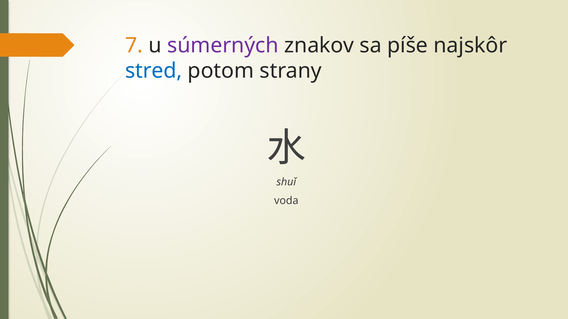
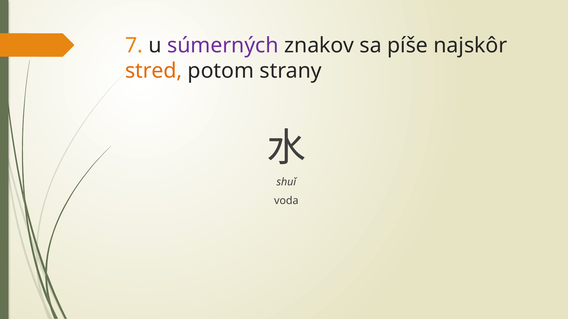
stred colour: blue -> orange (154, 71)
